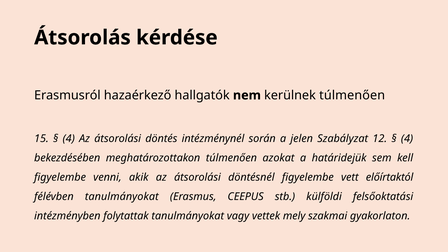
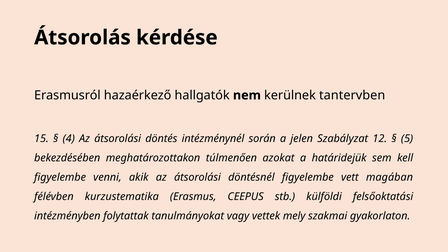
kerülnek túlmenően: túlmenően -> tantervben (352, 95)
4: 4 -> 5 (407, 139)
előírtaktól: előírtaktól -> magában (389, 177)
félévben tanulmányokat: tanulmányokat -> kurzustematika (122, 197)
